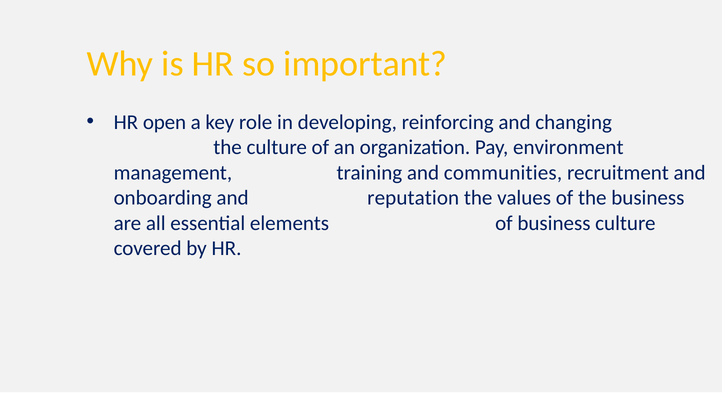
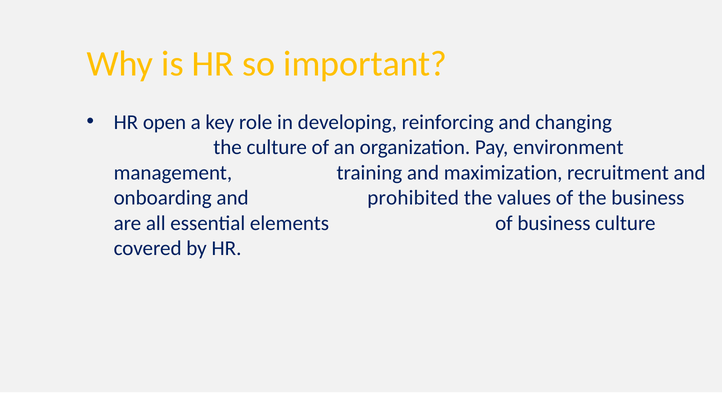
communities: communities -> maximization (503, 173)
reputation: reputation -> prohibited (413, 198)
